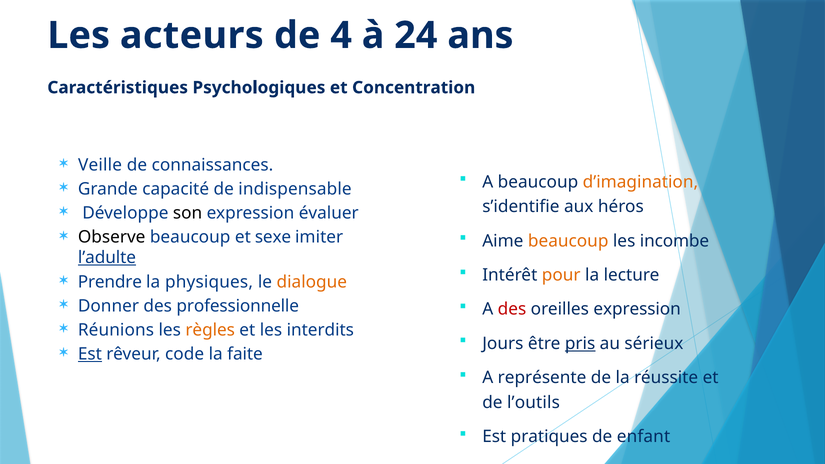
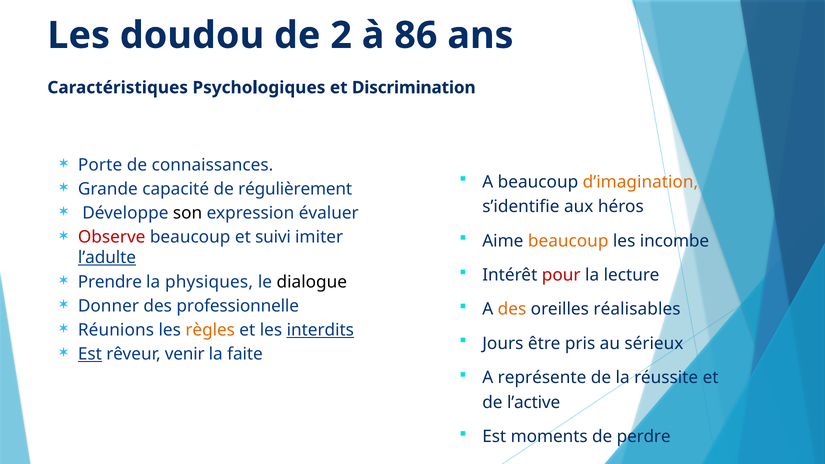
acteurs: acteurs -> doudou (192, 35)
4: 4 -> 2 (341, 35)
24: 24 -> 86 (416, 35)
Concentration: Concentration -> Discrimination (414, 88)
Veille: Veille -> Porte (100, 165)
indispensable: indispensable -> régulièrement (295, 189)
Observe colour: black -> red (112, 237)
sexe: sexe -> suivi (273, 237)
pour colour: orange -> red (561, 275)
dialogue colour: orange -> black (312, 282)
des colour: red -> orange (512, 309)
oreilles expression: expression -> réalisables (637, 309)
interdits underline: none -> present (320, 330)
pris underline: present -> none (580, 344)
code: code -> venir (185, 354)
l’outils: l’outils -> l’active (534, 403)
pratiques: pratiques -> moments (549, 437)
enfant: enfant -> perdre (644, 437)
